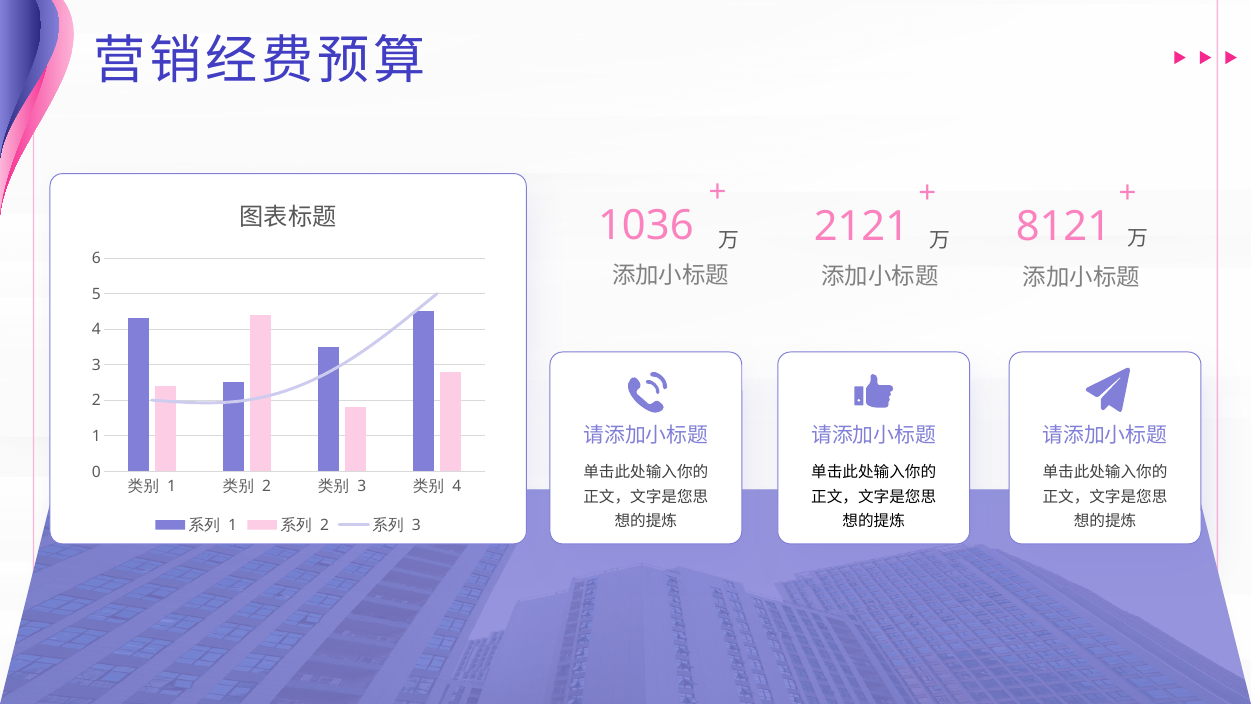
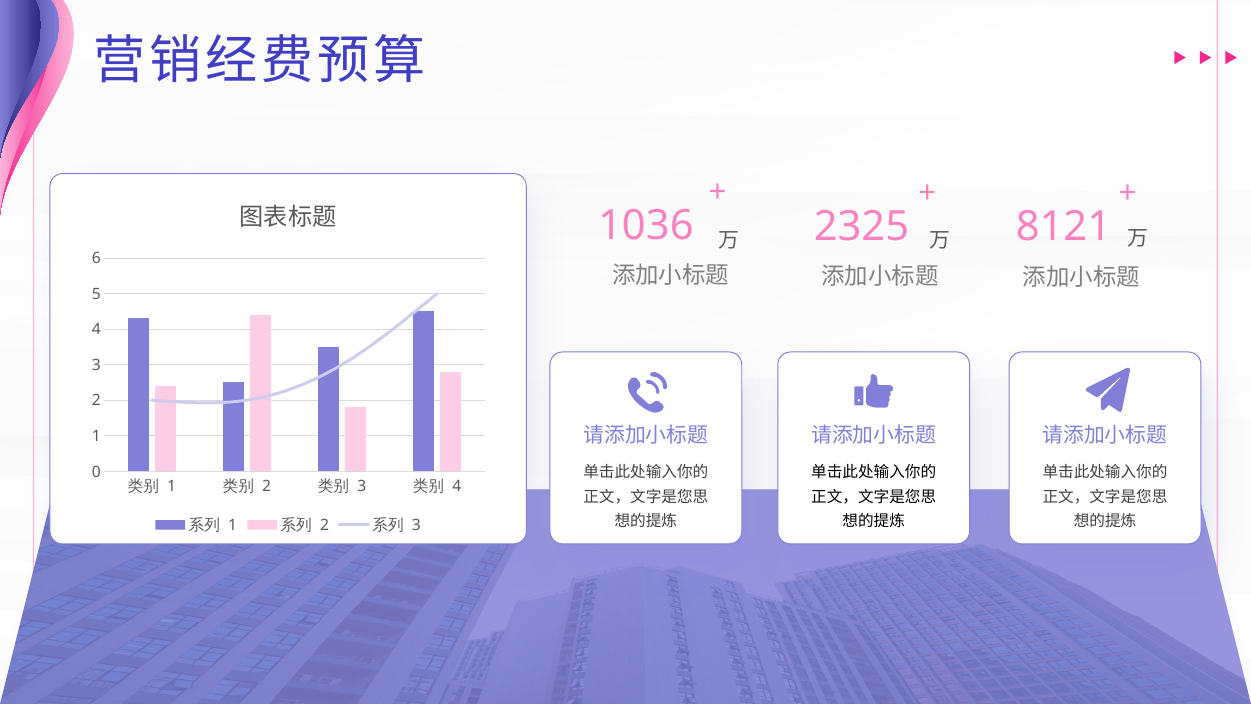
2121: 2121 -> 2325 (861, 226)
